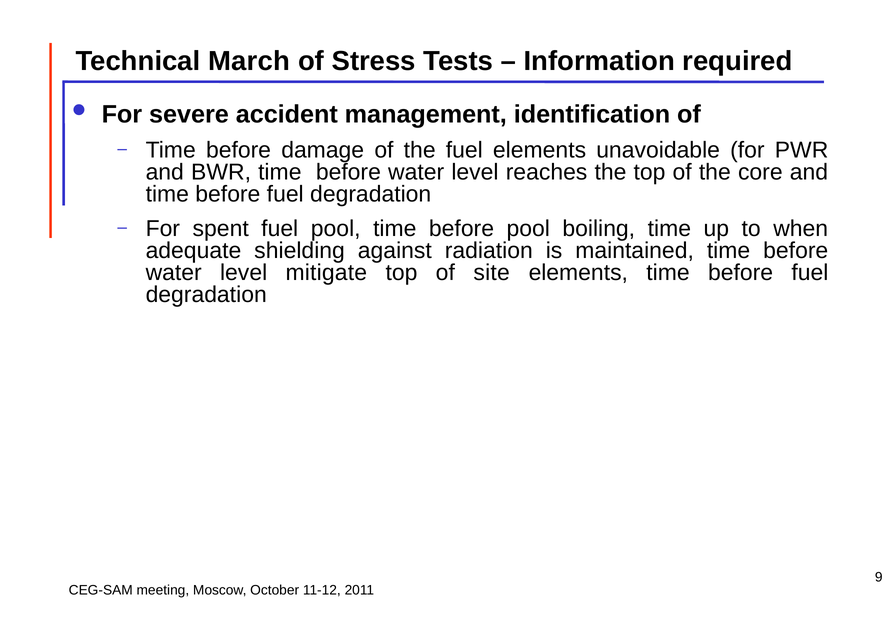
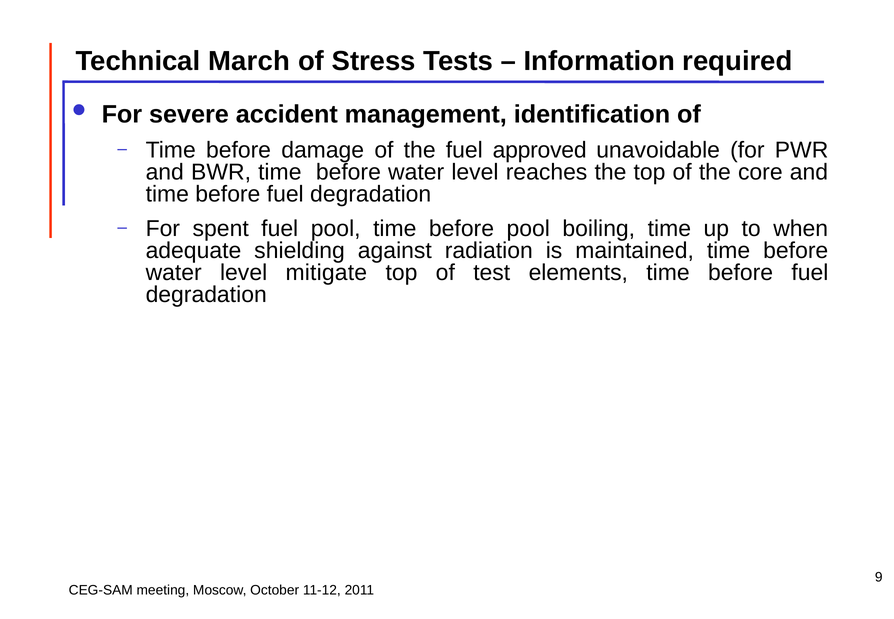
fuel elements: elements -> approved (540, 150)
site: site -> test (492, 273)
